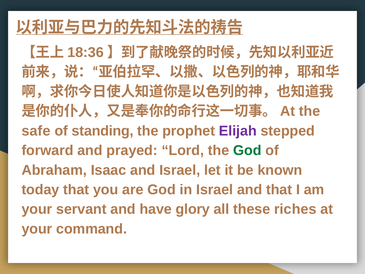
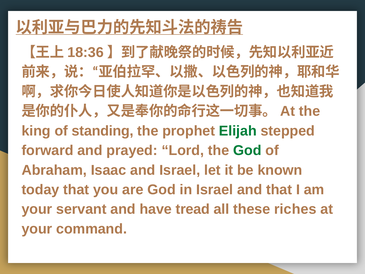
safe: safe -> king (36, 131)
Elijah colour: purple -> green (238, 131)
glory: glory -> tread (193, 209)
